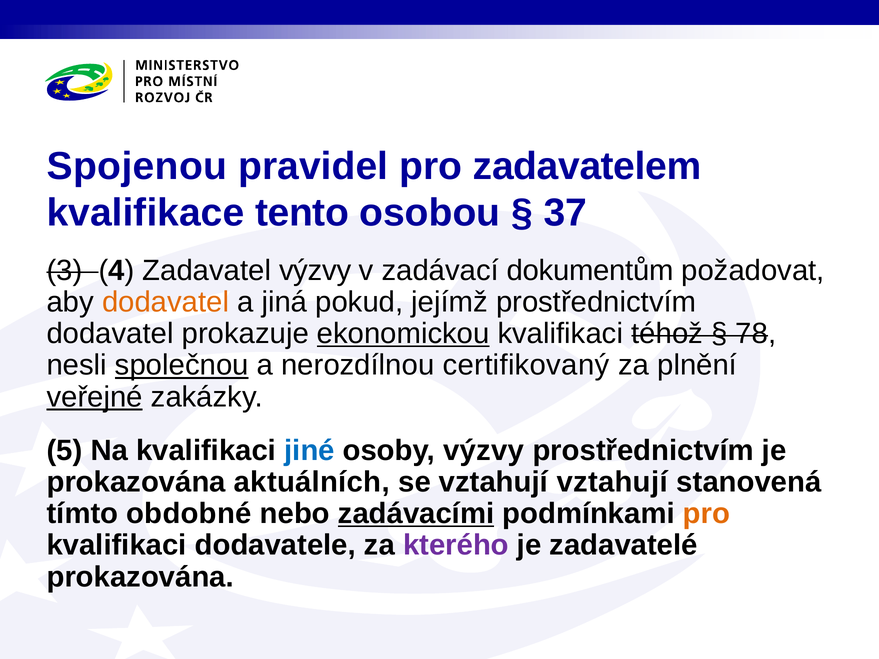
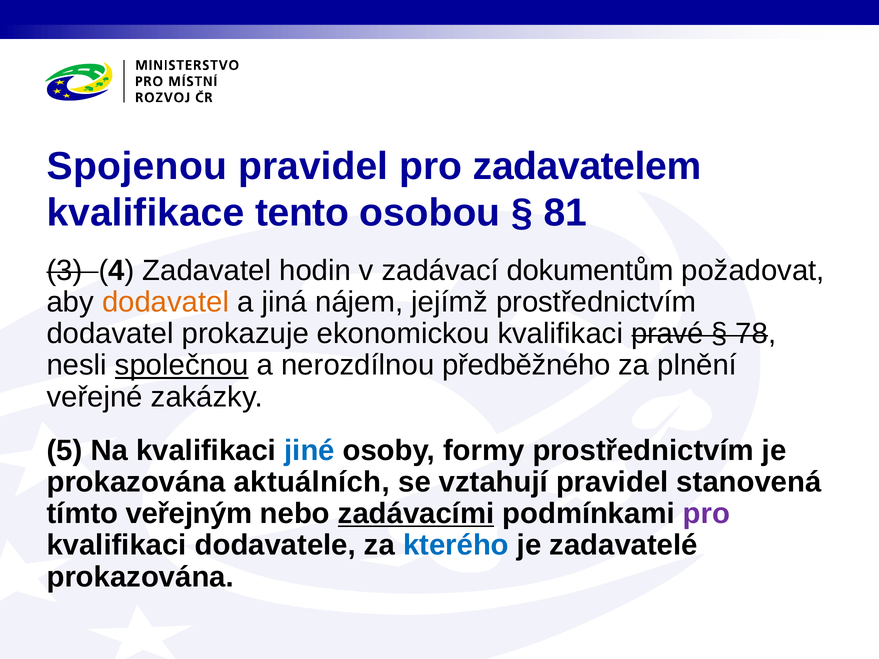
37: 37 -> 81 (565, 213)
Zadavatel výzvy: výzvy -> hodin (315, 271)
pokud: pokud -> nájem (359, 302)
ekonomickou underline: present -> none (403, 334)
téhož: téhož -> pravé (667, 334)
certifikovaný: certifikovaný -> předběžného (526, 365)
veřejné underline: present -> none (95, 397)
osoby výzvy: výzvy -> formy (484, 451)
vztahují vztahují: vztahují -> pravidel (612, 482)
obdobné: obdobné -> veřejným (189, 514)
pro colour: orange -> purple (707, 514)
kterého colour: purple -> blue (456, 546)
